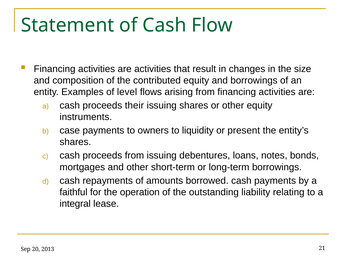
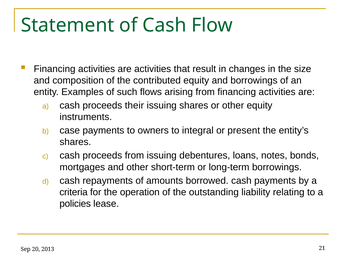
level: level -> such (127, 92)
liquidity: liquidity -> integral (198, 130)
faithful: faithful -> criteria (74, 192)
integral: integral -> policies (75, 203)
